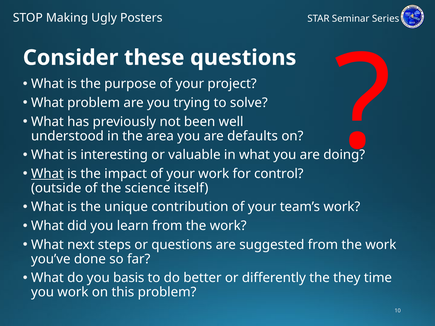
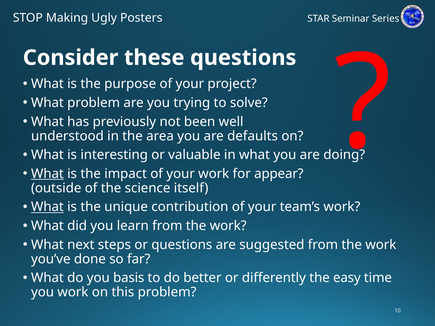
control: control -> appear (279, 174)
What underline: none -> present (47, 207)
they: they -> easy (347, 278)
